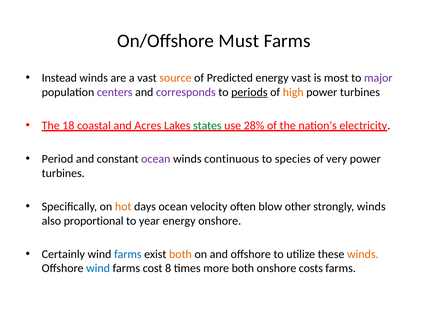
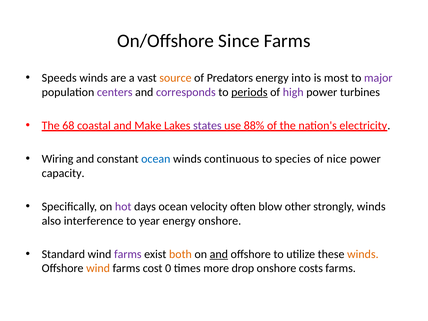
Must: Must -> Since (239, 41)
Instead: Instead -> Speeds (59, 78)
Predicted: Predicted -> Predators (230, 78)
energy vast: vast -> into (301, 78)
high colour: orange -> purple (293, 92)
18: 18 -> 68 (68, 126)
Acres: Acres -> Make (148, 126)
states colour: green -> purple (207, 126)
28%: 28% -> 88% (254, 126)
Period: Period -> Wiring (58, 159)
ocean colour: purple -> blue (156, 159)
very: very -> nice (337, 159)
turbines: turbines -> capacity (63, 173)
hot colour: orange -> purple (123, 206)
proportional: proportional -> interference (94, 221)
Certainly: Certainly -> Standard (63, 254)
farms colour: blue -> purple (128, 254)
and underline: none -> present (219, 254)
wind colour: blue -> orange (98, 268)
8: 8 -> 0 (168, 268)
more both: both -> drop (243, 268)
